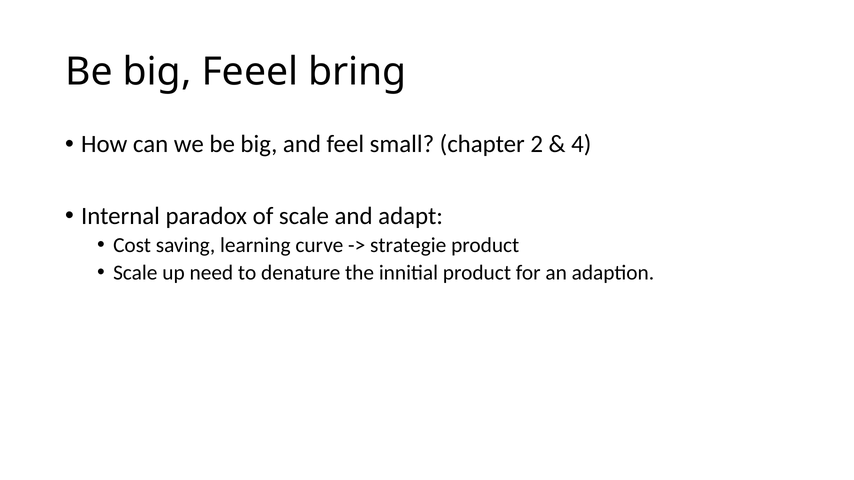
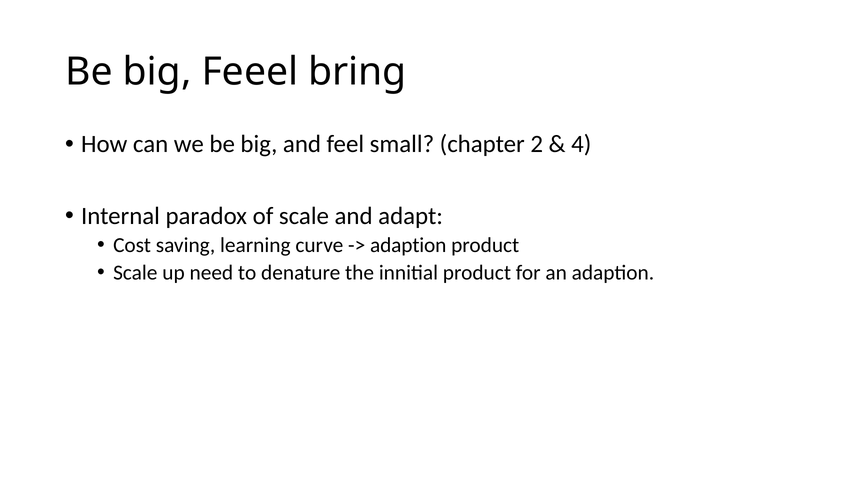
strategie: strategie -> adaption (408, 245)
